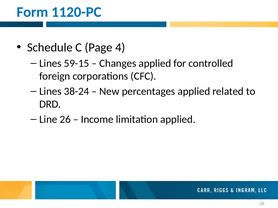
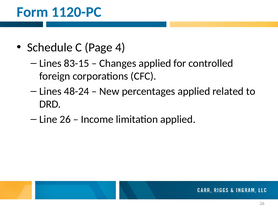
59-15: 59-15 -> 83-15 (77, 63)
38-24: 38-24 -> 48-24 (77, 92)
